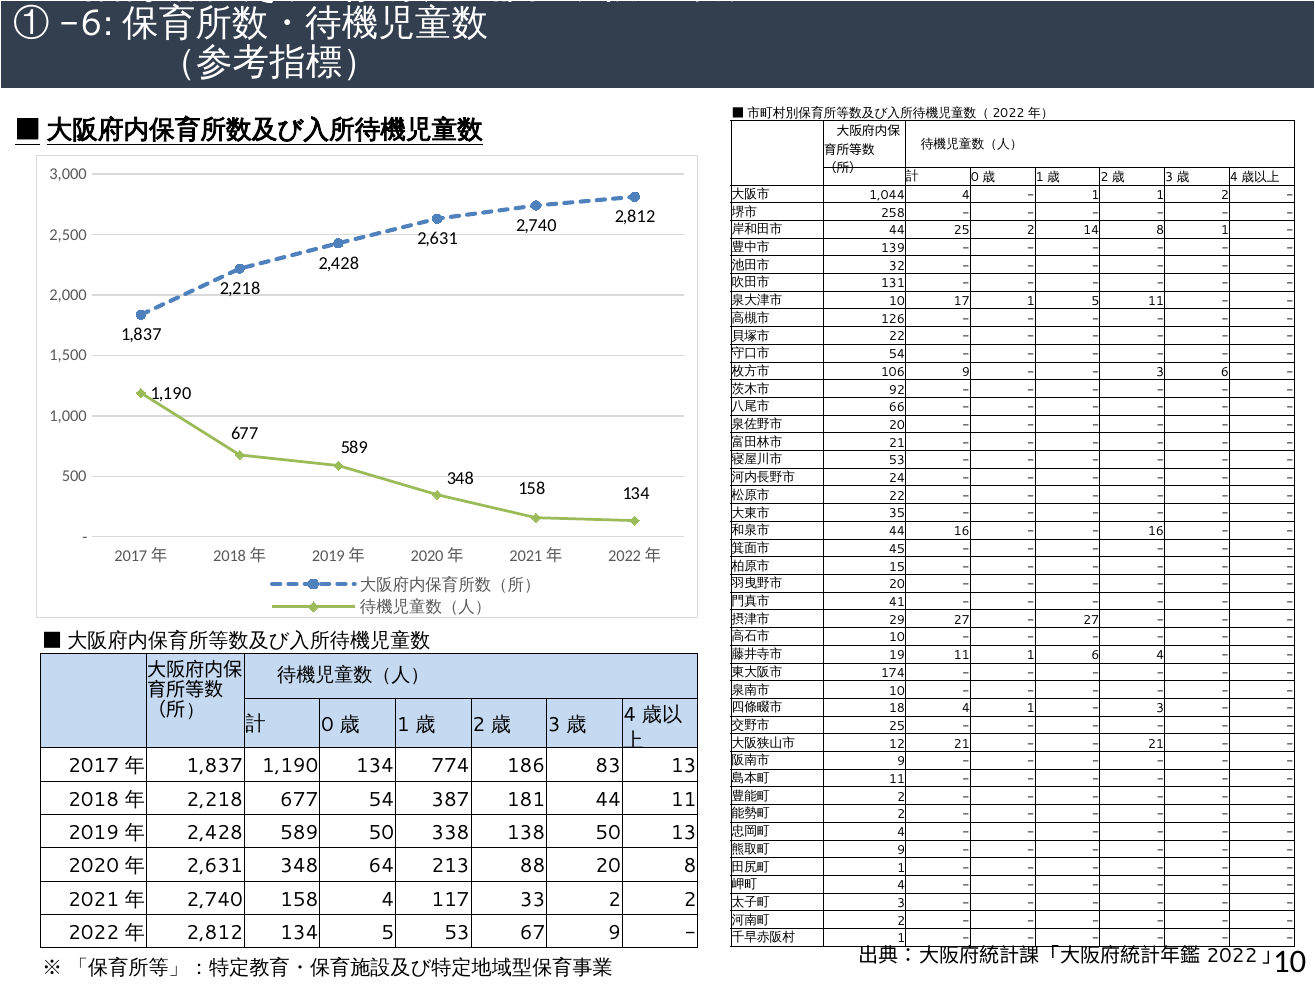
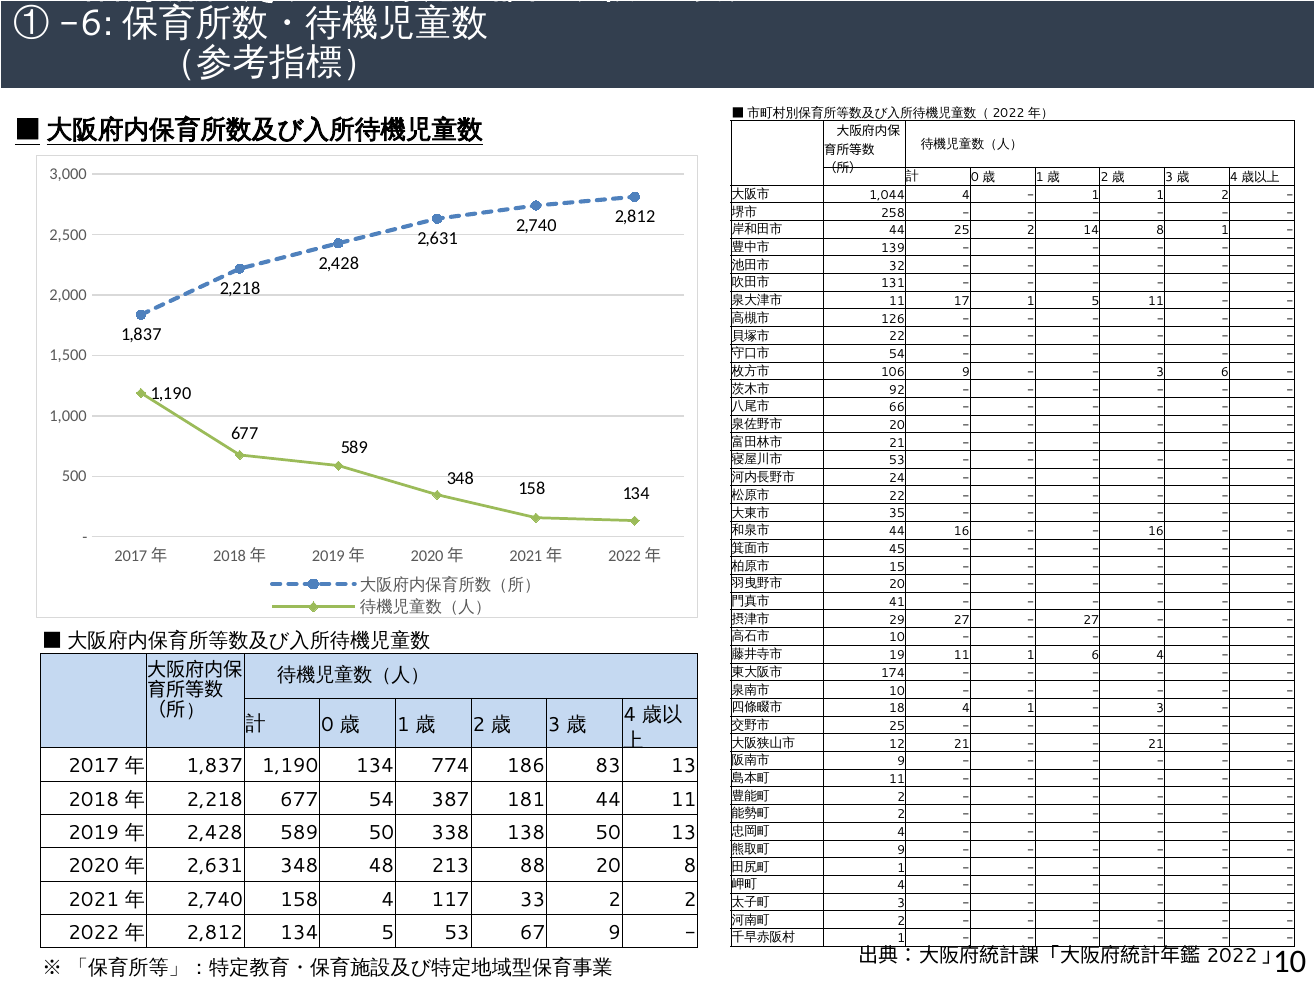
10: 10 -> 11 (897, 301)
64: 64 -> 48 (381, 866)
